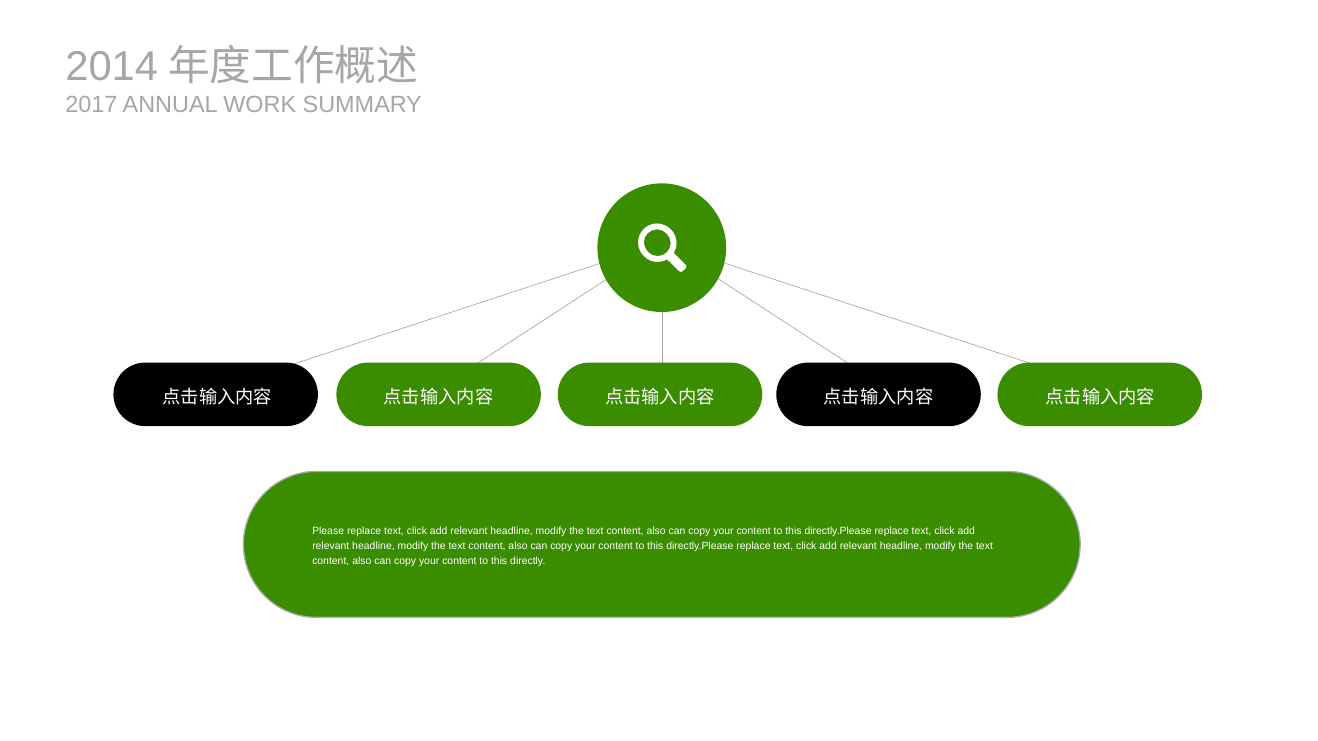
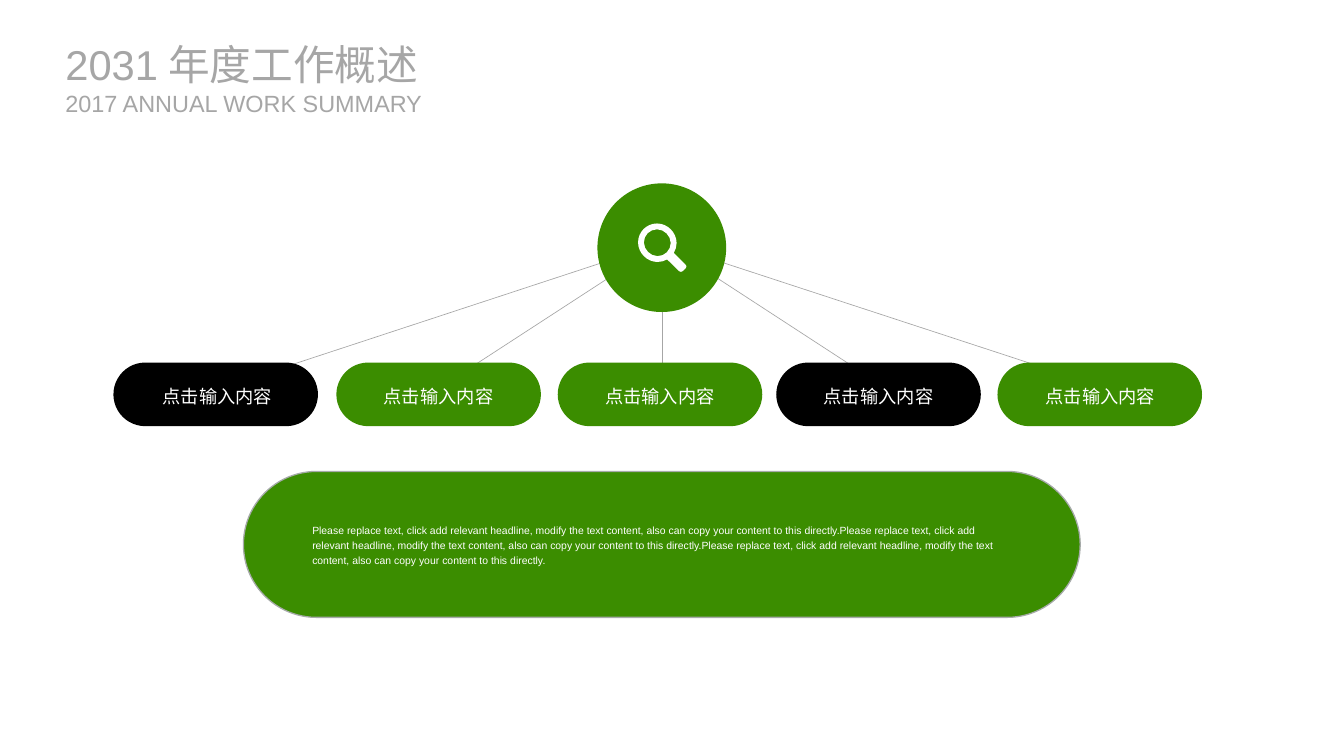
2014: 2014 -> 2031 (112, 66)
